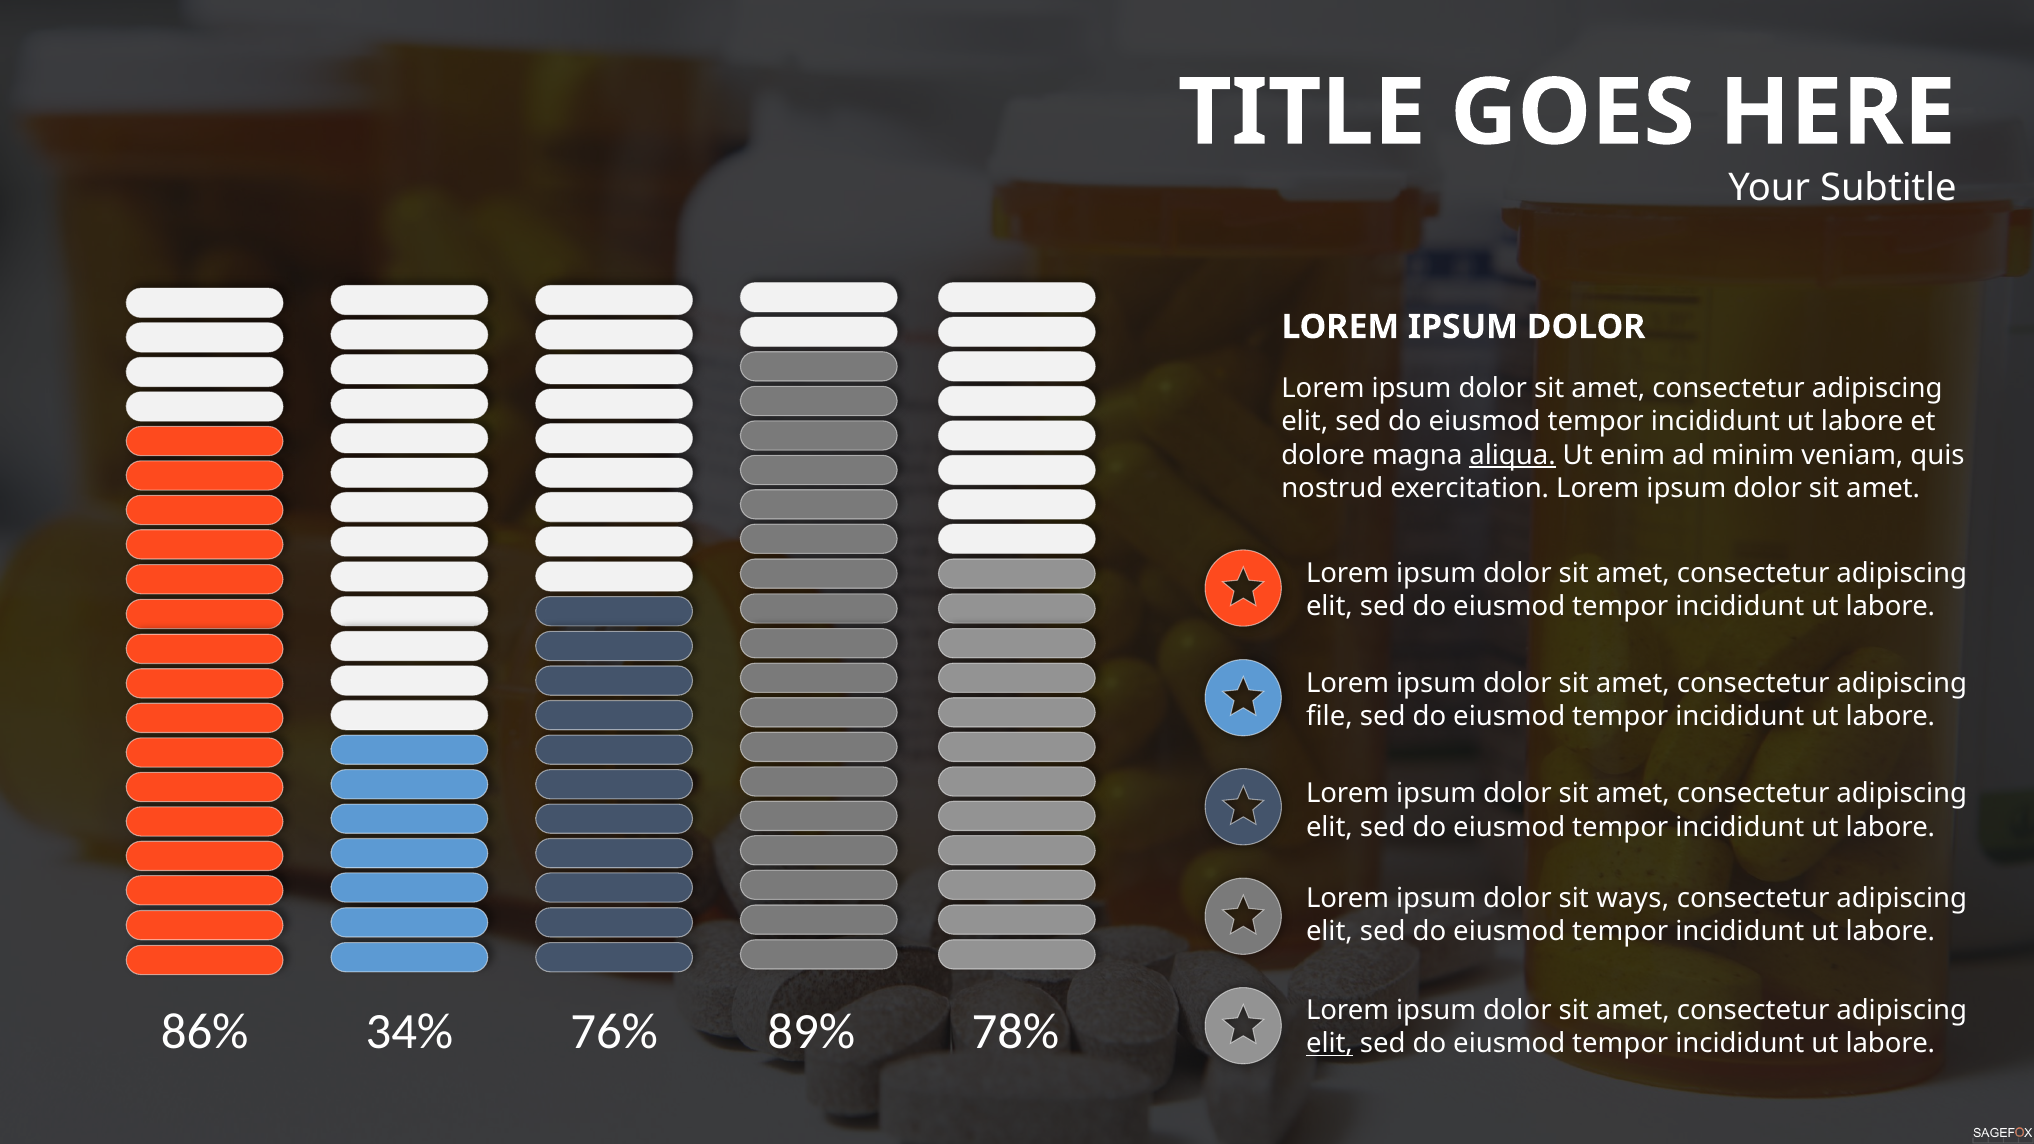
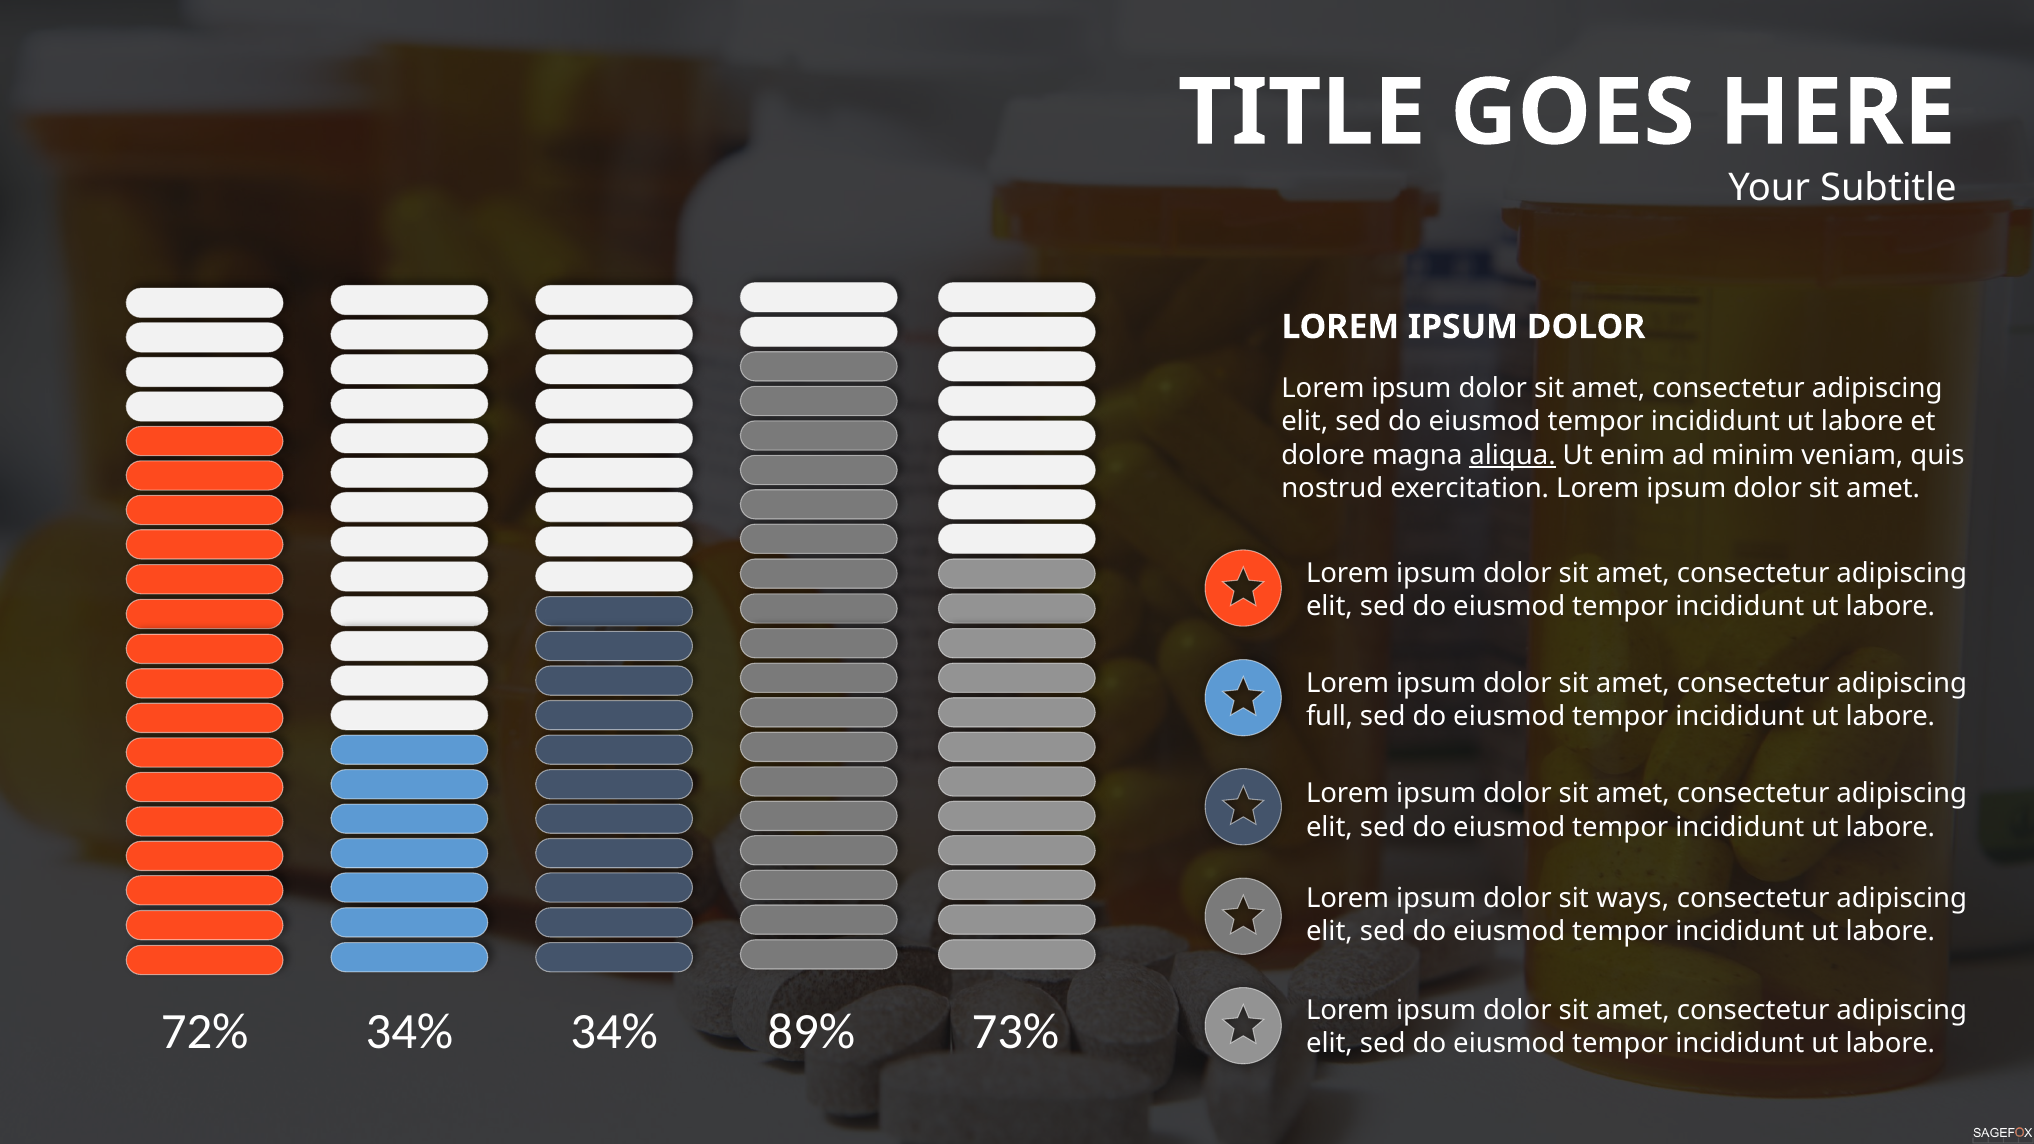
file: file -> full (1330, 717)
86%: 86% -> 72% (205, 1031)
34% 76%: 76% -> 34% (614, 1031)
78%: 78% -> 73% (1015, 1031)
elit underline: present -> none (1329, 1044)
